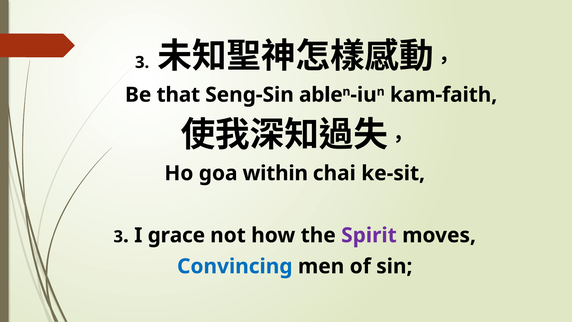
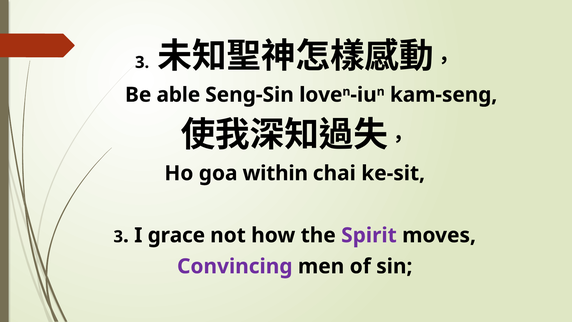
that: that -> able (178, 95)
able: able -> love (321, 95)
kam-faith: kam-faith -> kam-seng (444, 95)
Convincing colour: blue -> purple (235, 266)
